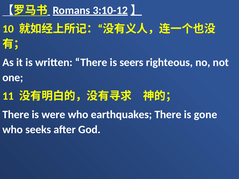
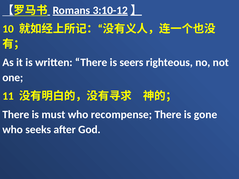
were: were -> must (53, 115)
earthquakes: earthquakes -> recompense (121, 115)
